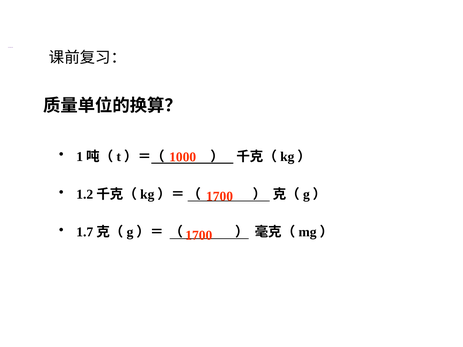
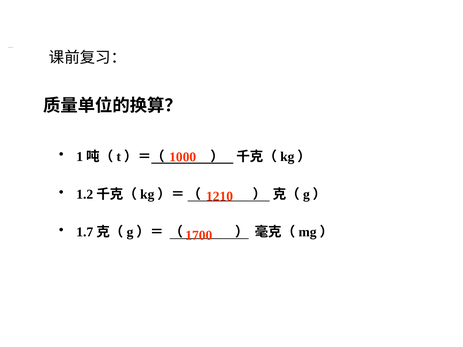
1700: 1700 -> 1210 (220, 196)
